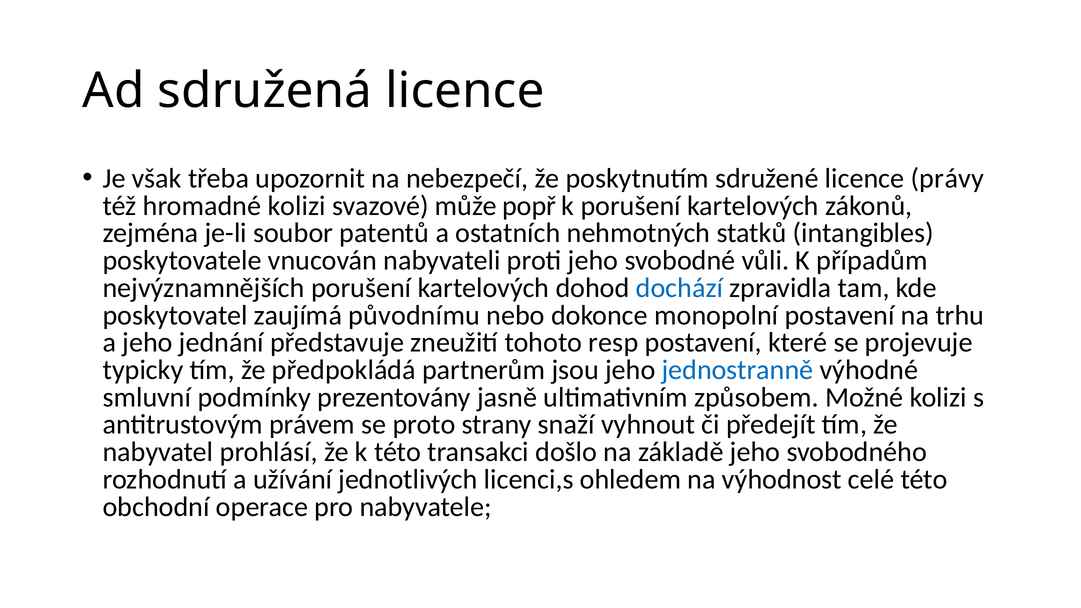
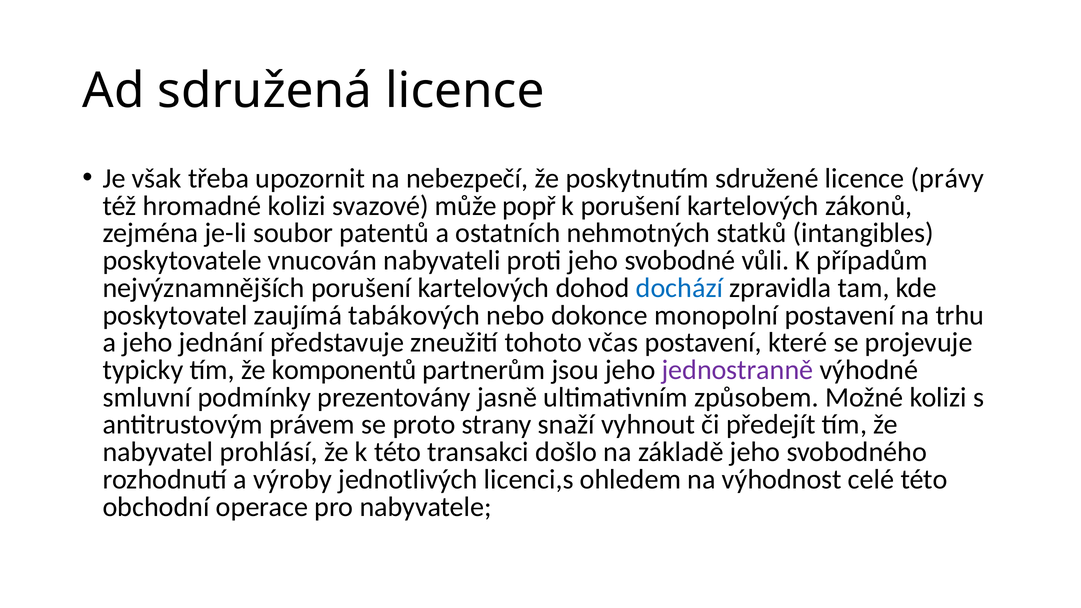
původnímu: původnímu -> tabákových (414, 315)
resp: resp -> včas (613, 343)
předpokládá: předpokládá -> komponentů (344, 370)
jednostranně colour: blue -> purple (738, 370)
užívání: užívání -> výroby (293, 479)
